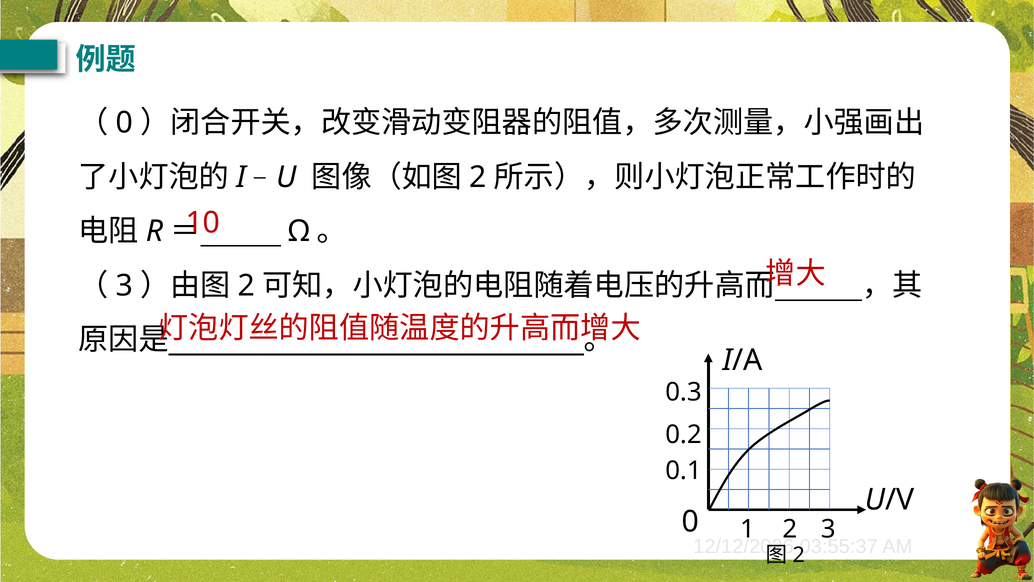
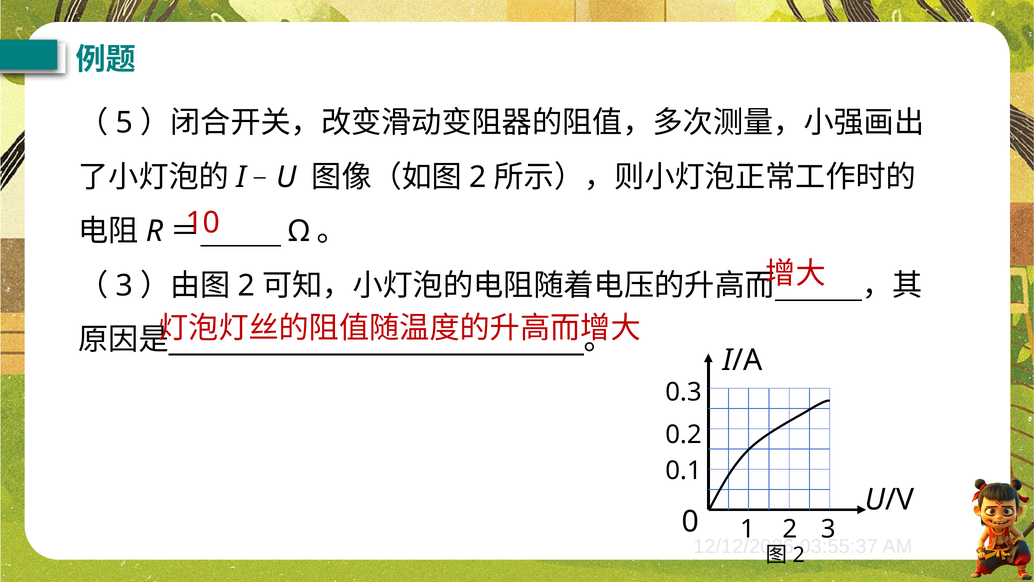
0: 0 -> 5 (124, 123)
